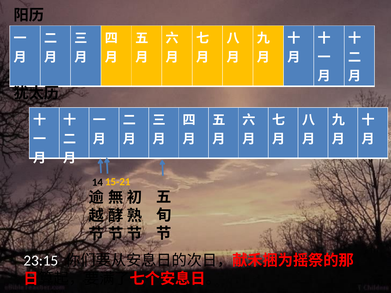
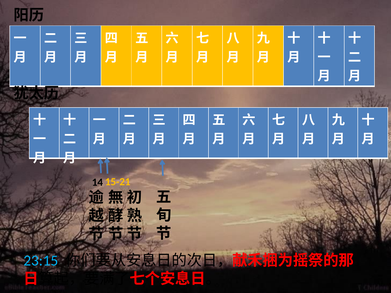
23:15 colour: white -> light blue (41, 261)
